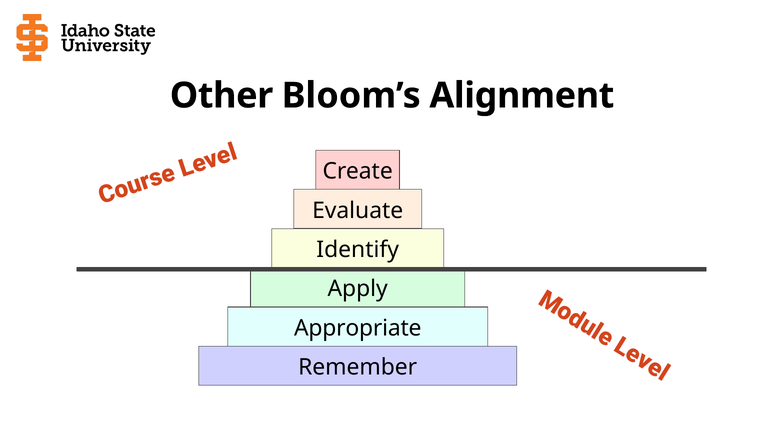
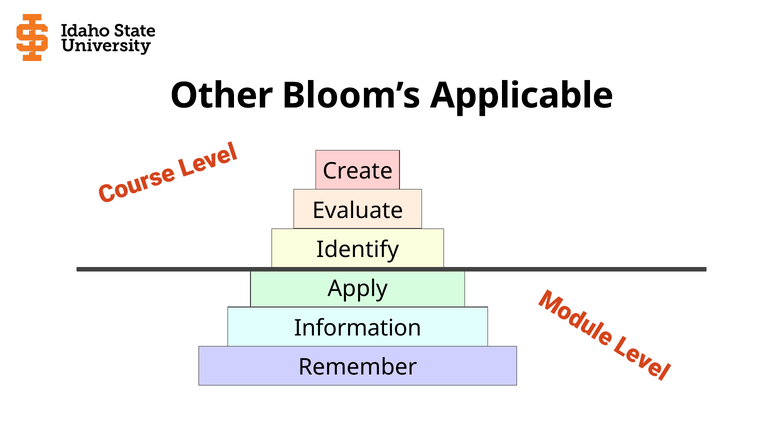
Alignment: Alignment -> Applicable (522, 96)
Appropriate: Appropriate -> Information (358, 328)
